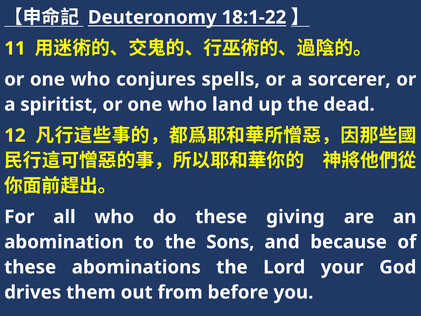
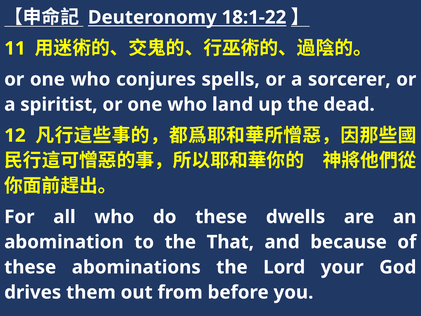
giving: giving -> dwells (296, 217)
Sons: Sons -> That (230, 242)
